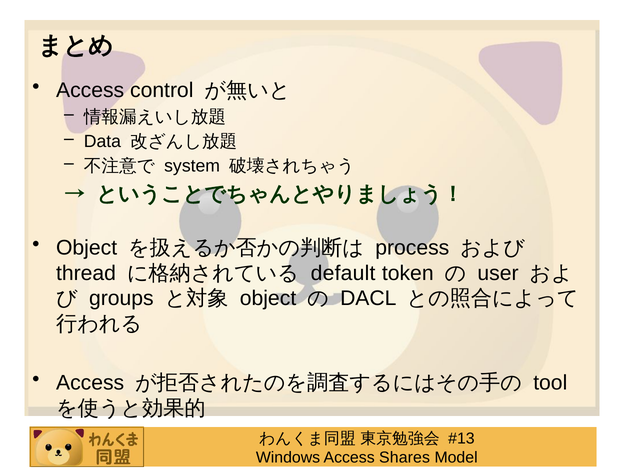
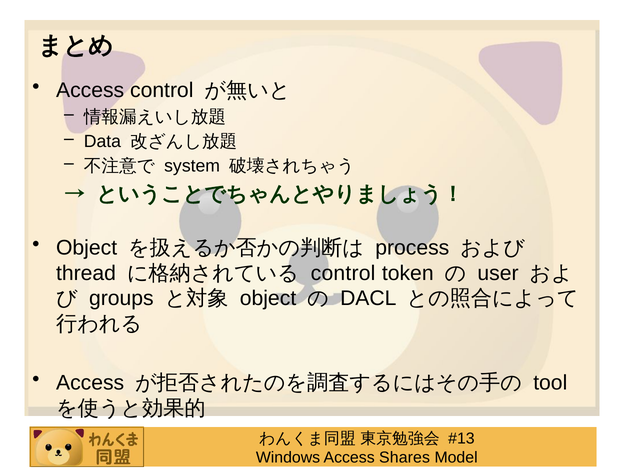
default: default -> control (343, 273)
